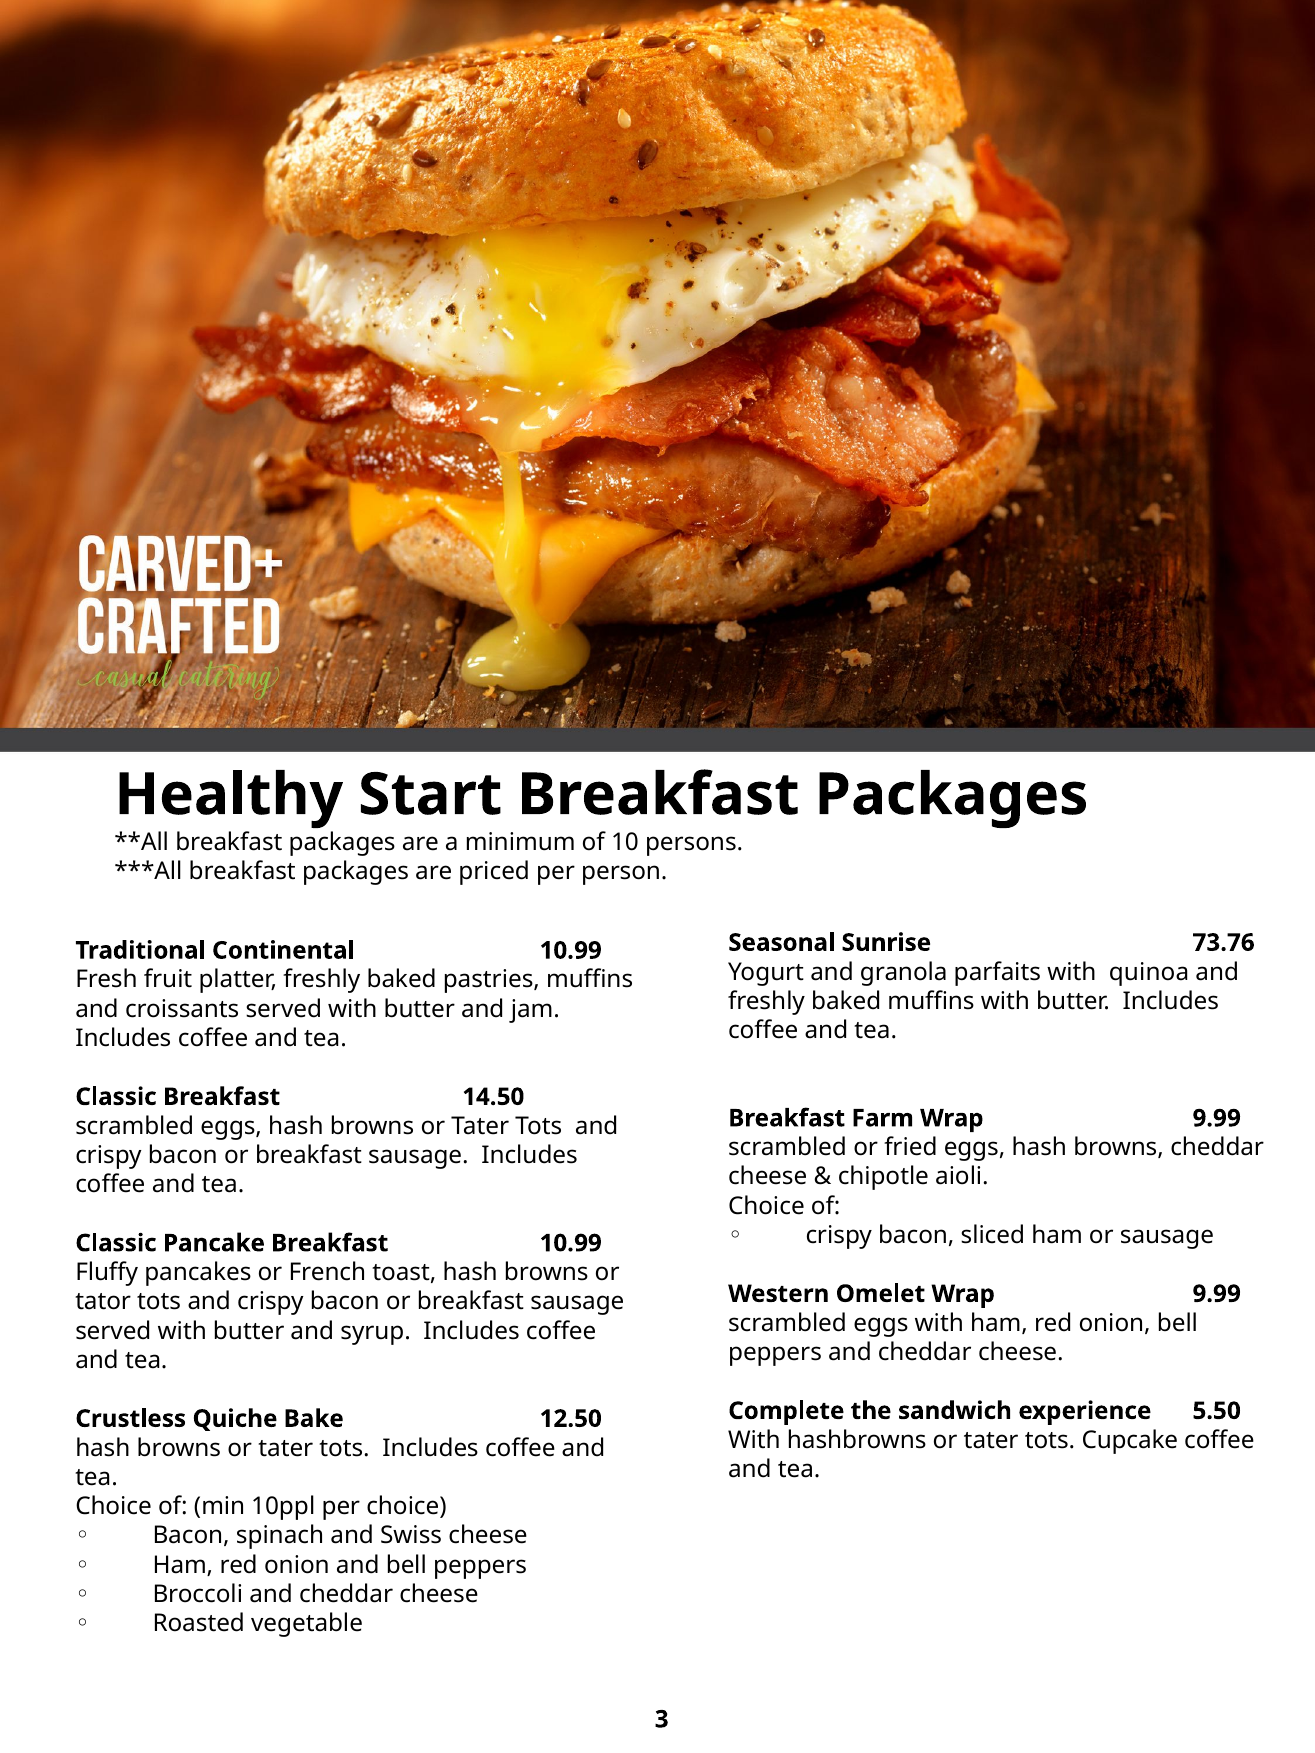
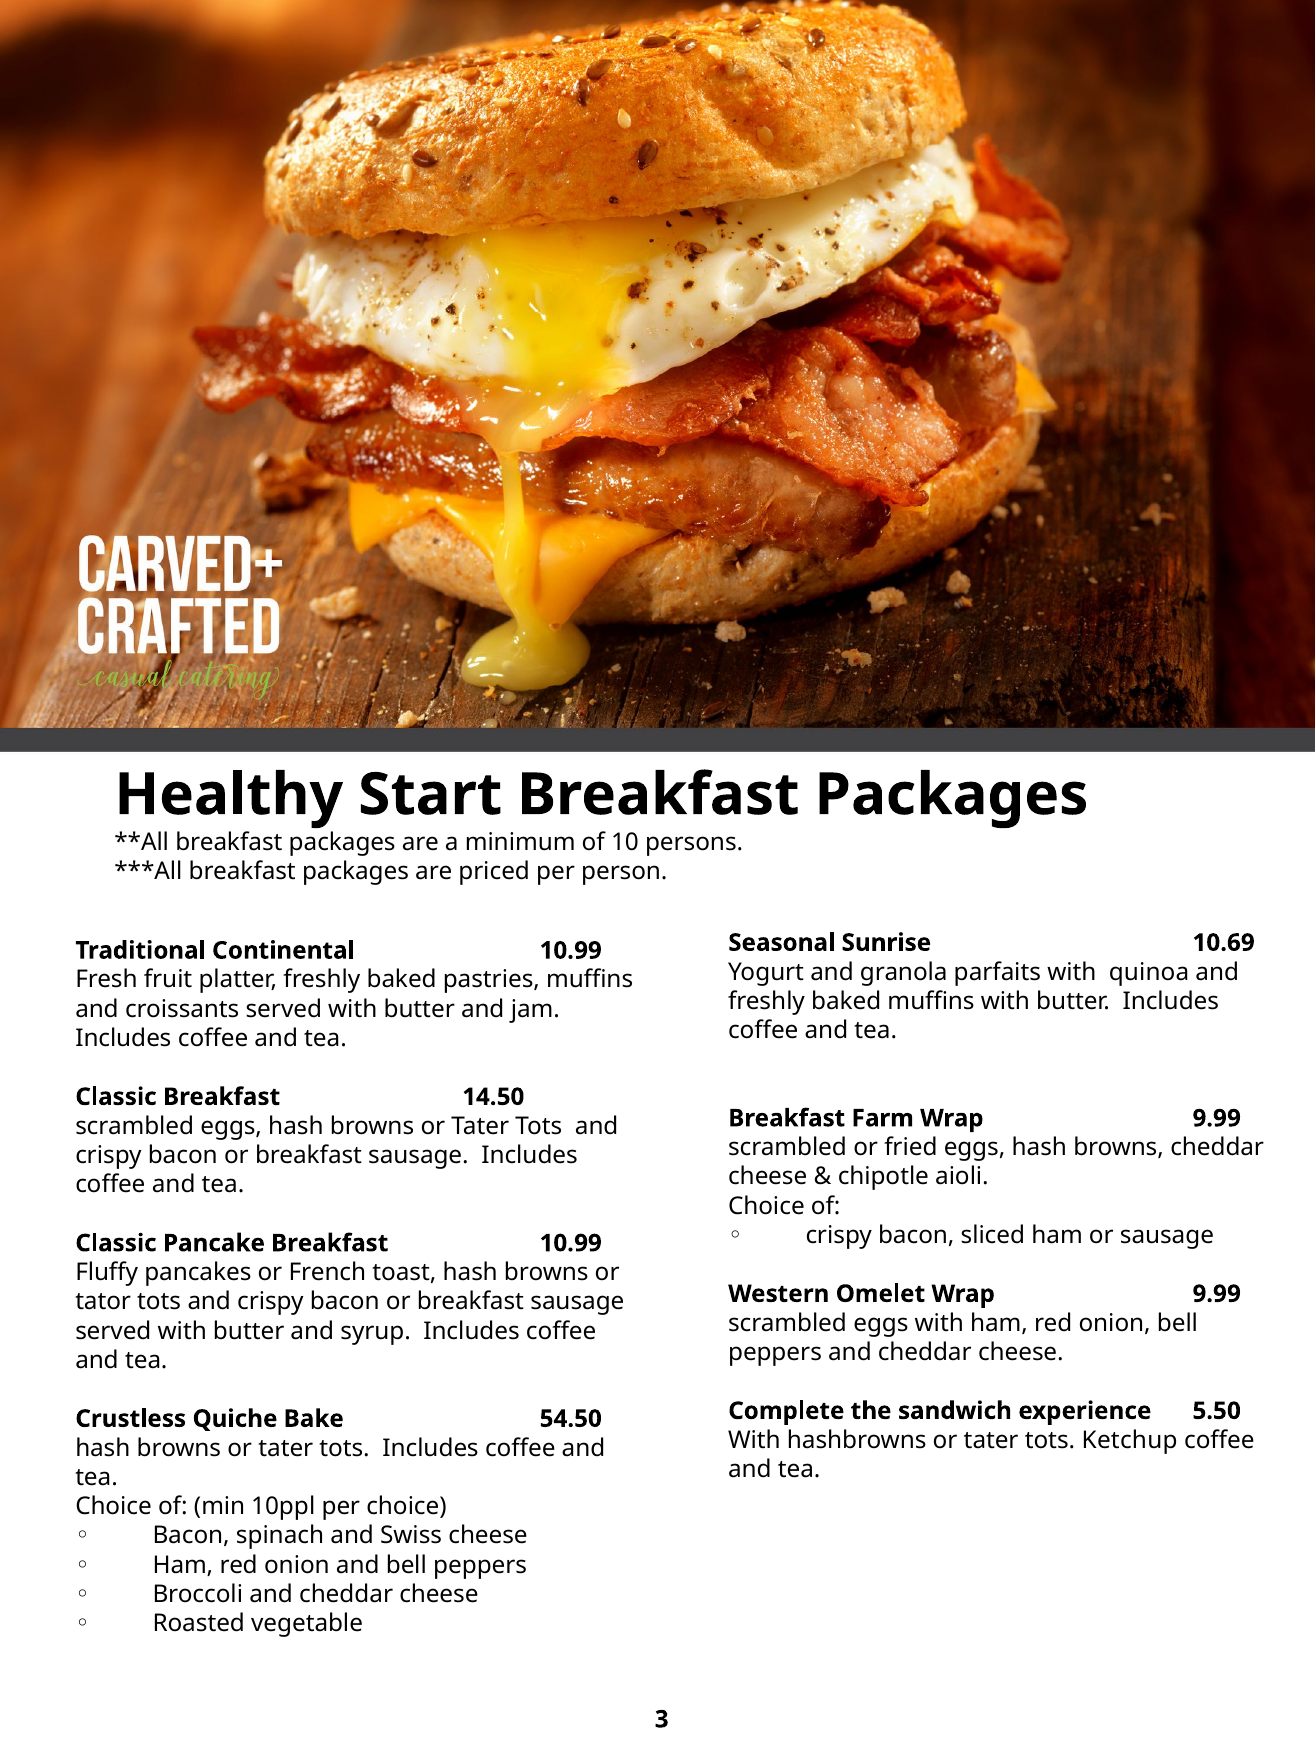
73.76: 73.76 -> 10.69 (1224, 943)
12.50: 12.50 -> 54.50 (571, 1419)
Cupcake: Cupcake -> Ketchup (1130, 1440)
